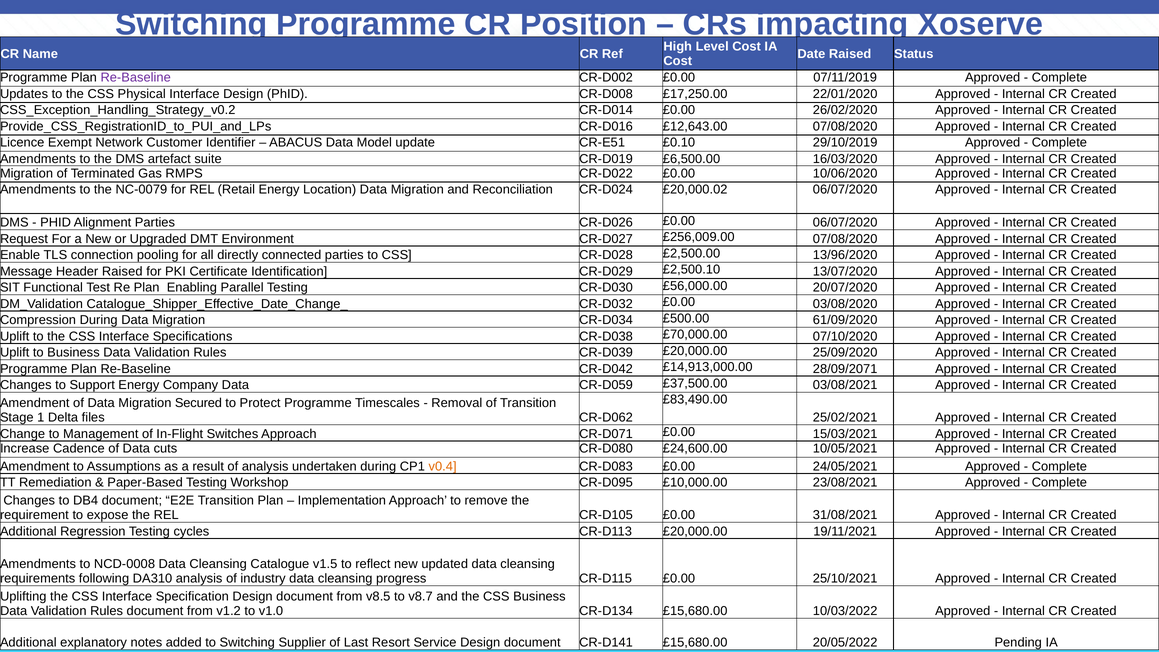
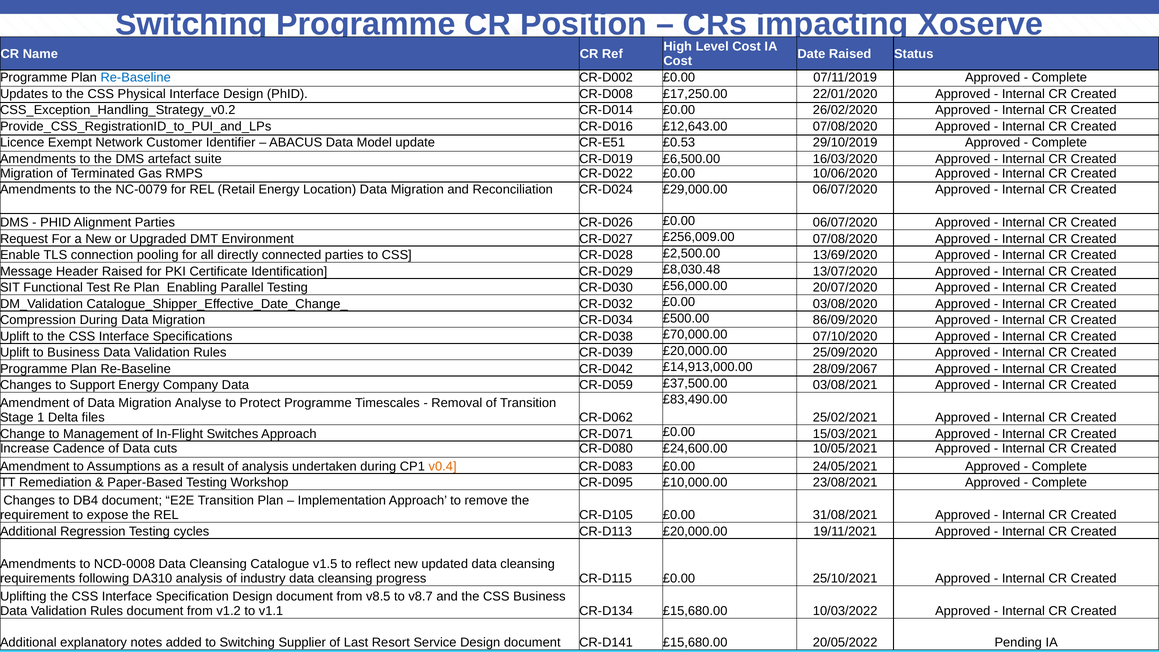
Re-Baseline colour: purple -> blue (136, 78)
£0.10: £0.10 -> £0.53 (679, 142)
£20,000.02: £20,000.02 -> £29,000.00 (695, 190)
13/96/2020: 13/96/2020 -> 13/69/2020 (845, 255)
£2,500.10: £2,500.10 -> £8,030.48 (692, 270)
61/09/2020: 61/09/2020 -> 86/09/2020 (845, 320)
28/09/2071: 28/09/2071 -> 28/09/2067 (845, 369)
Secured: Secured -> Analyse (198, 403)
v1.0: v1.0 -> v1.1 (271, 611)
